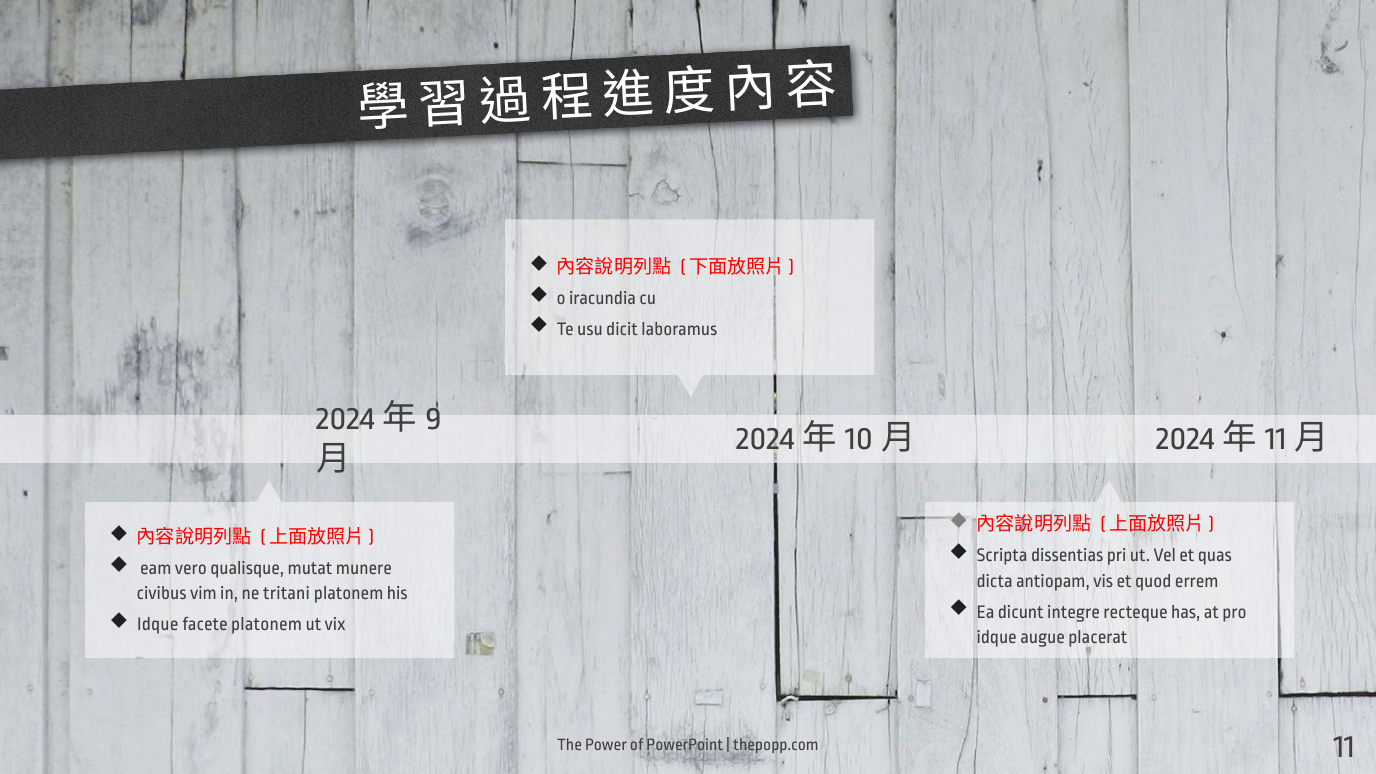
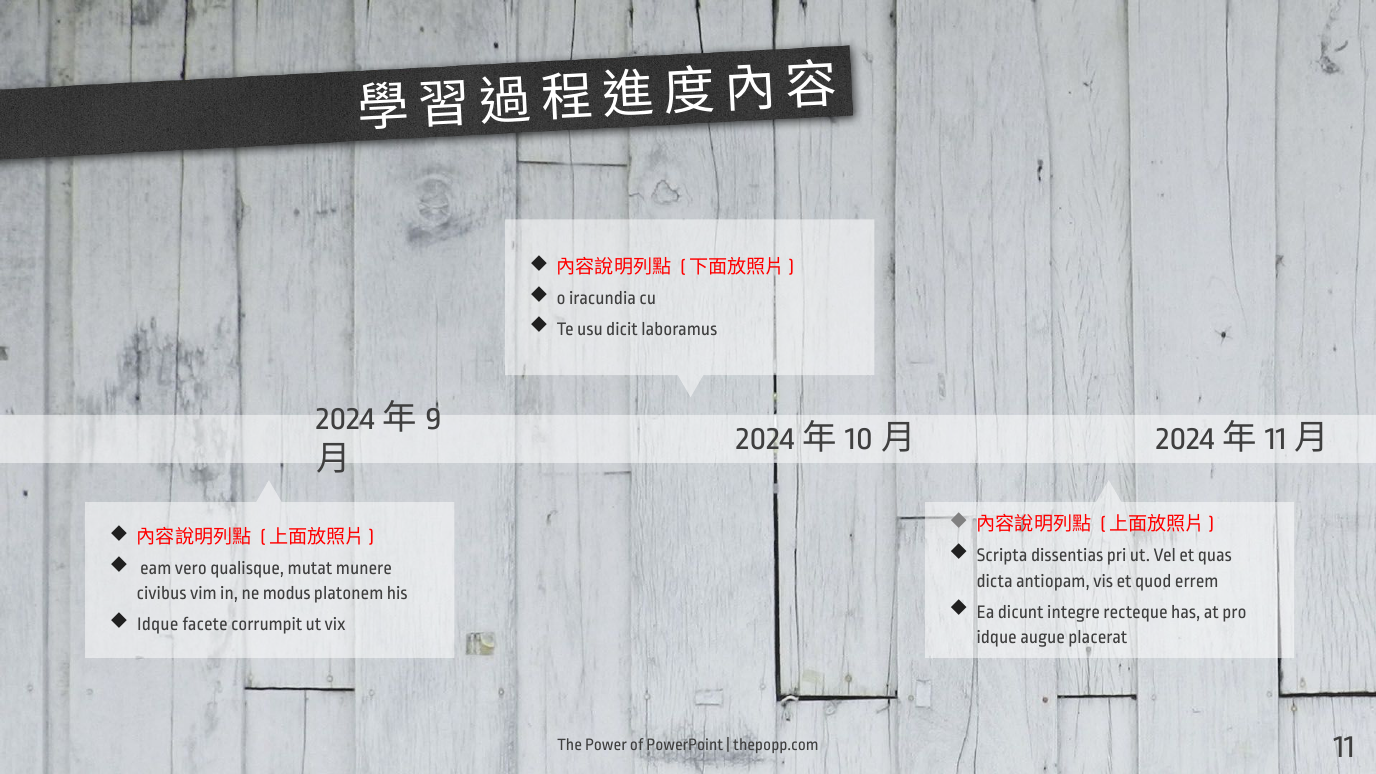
tritani: tritani -> modus (287, 593)
facete platonem: platonem -> corrumpit (267, 624)
